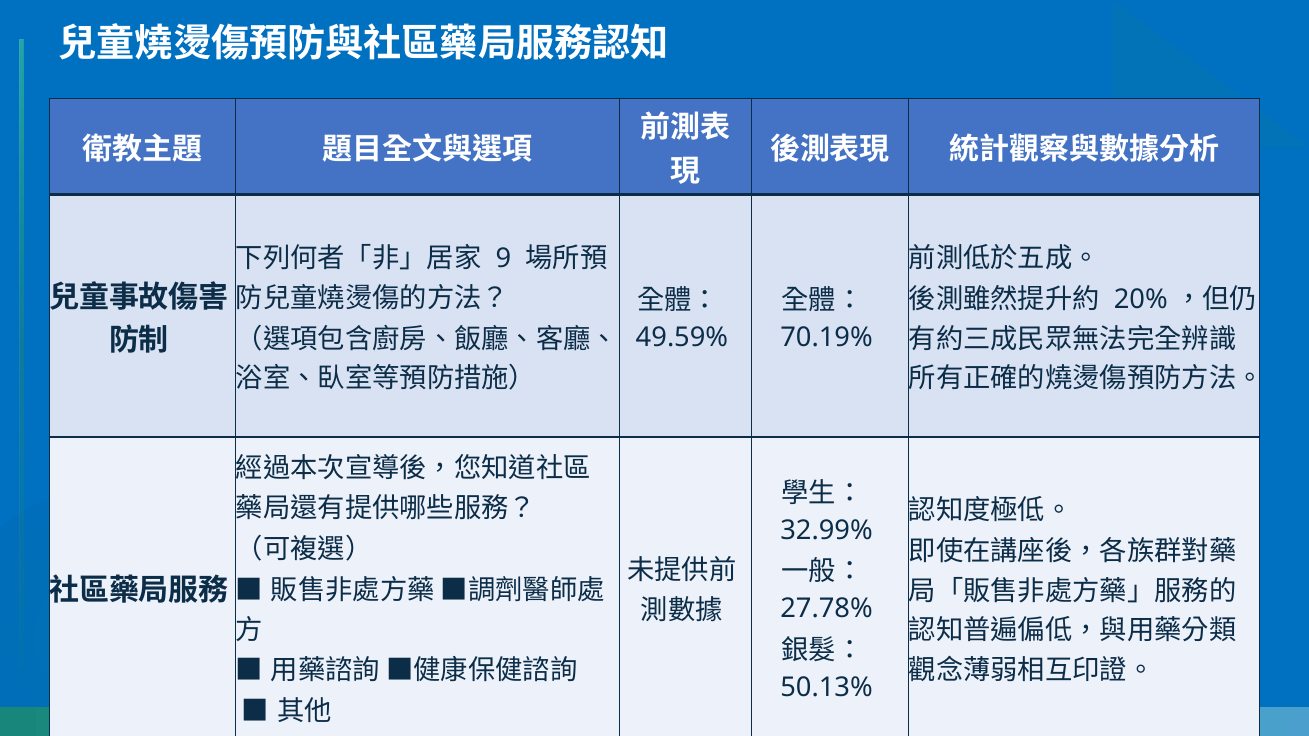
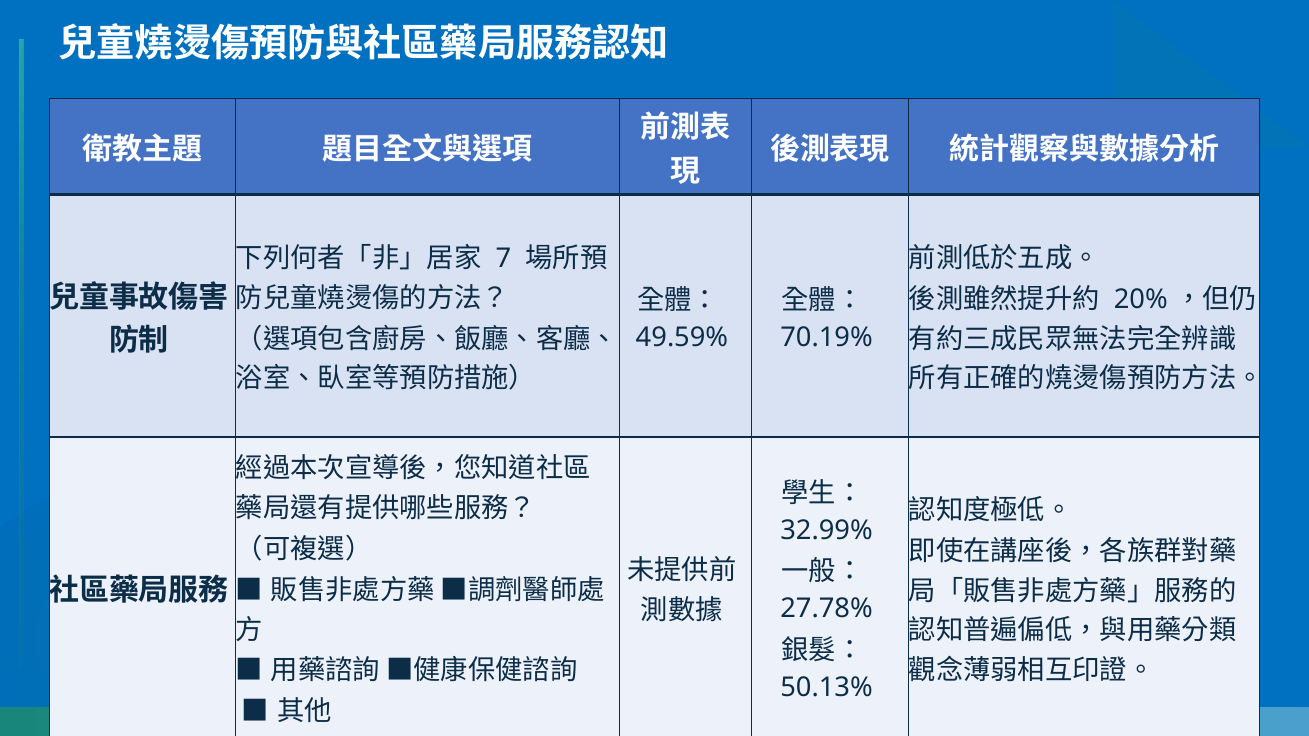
9: 9 -> 7 (503, 259)
